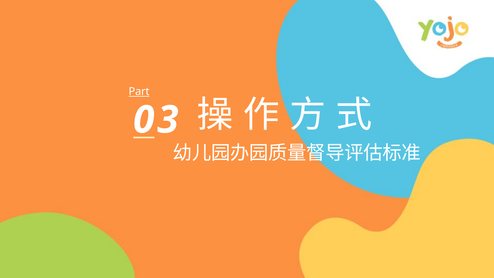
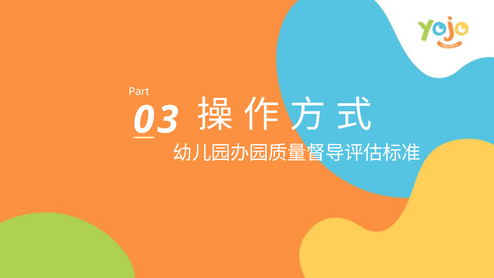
Part underline: present -> none (139, 92)
